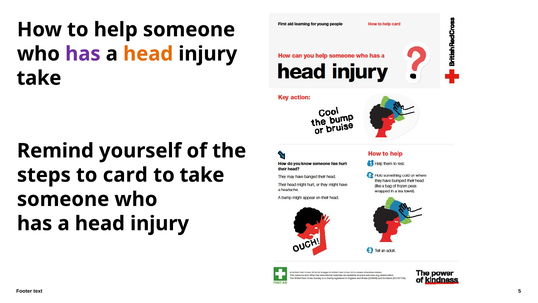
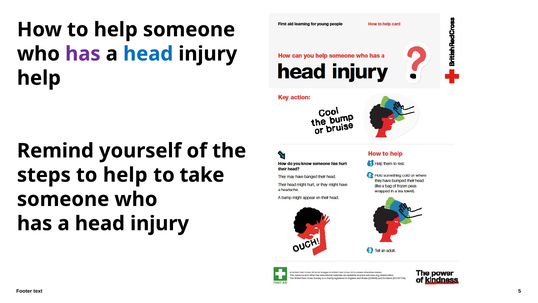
head colour: orange -> blue (148, 54)
take: take -> help (39, 78)
steps to card: card -> help (125, 175)
